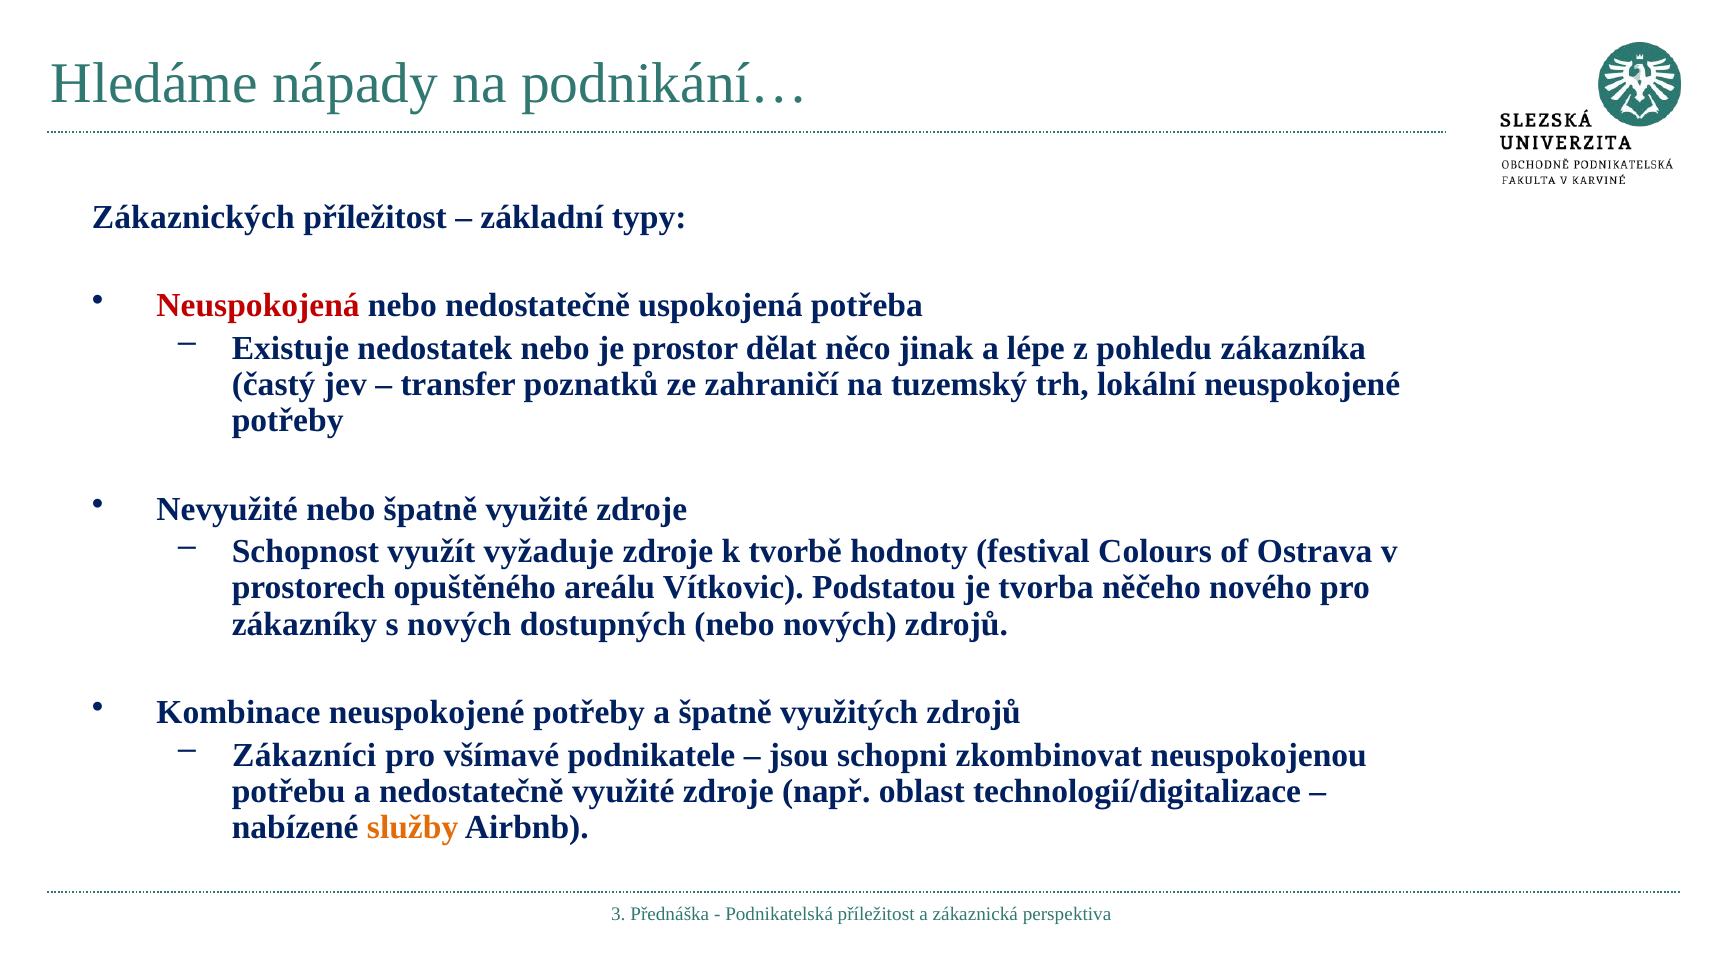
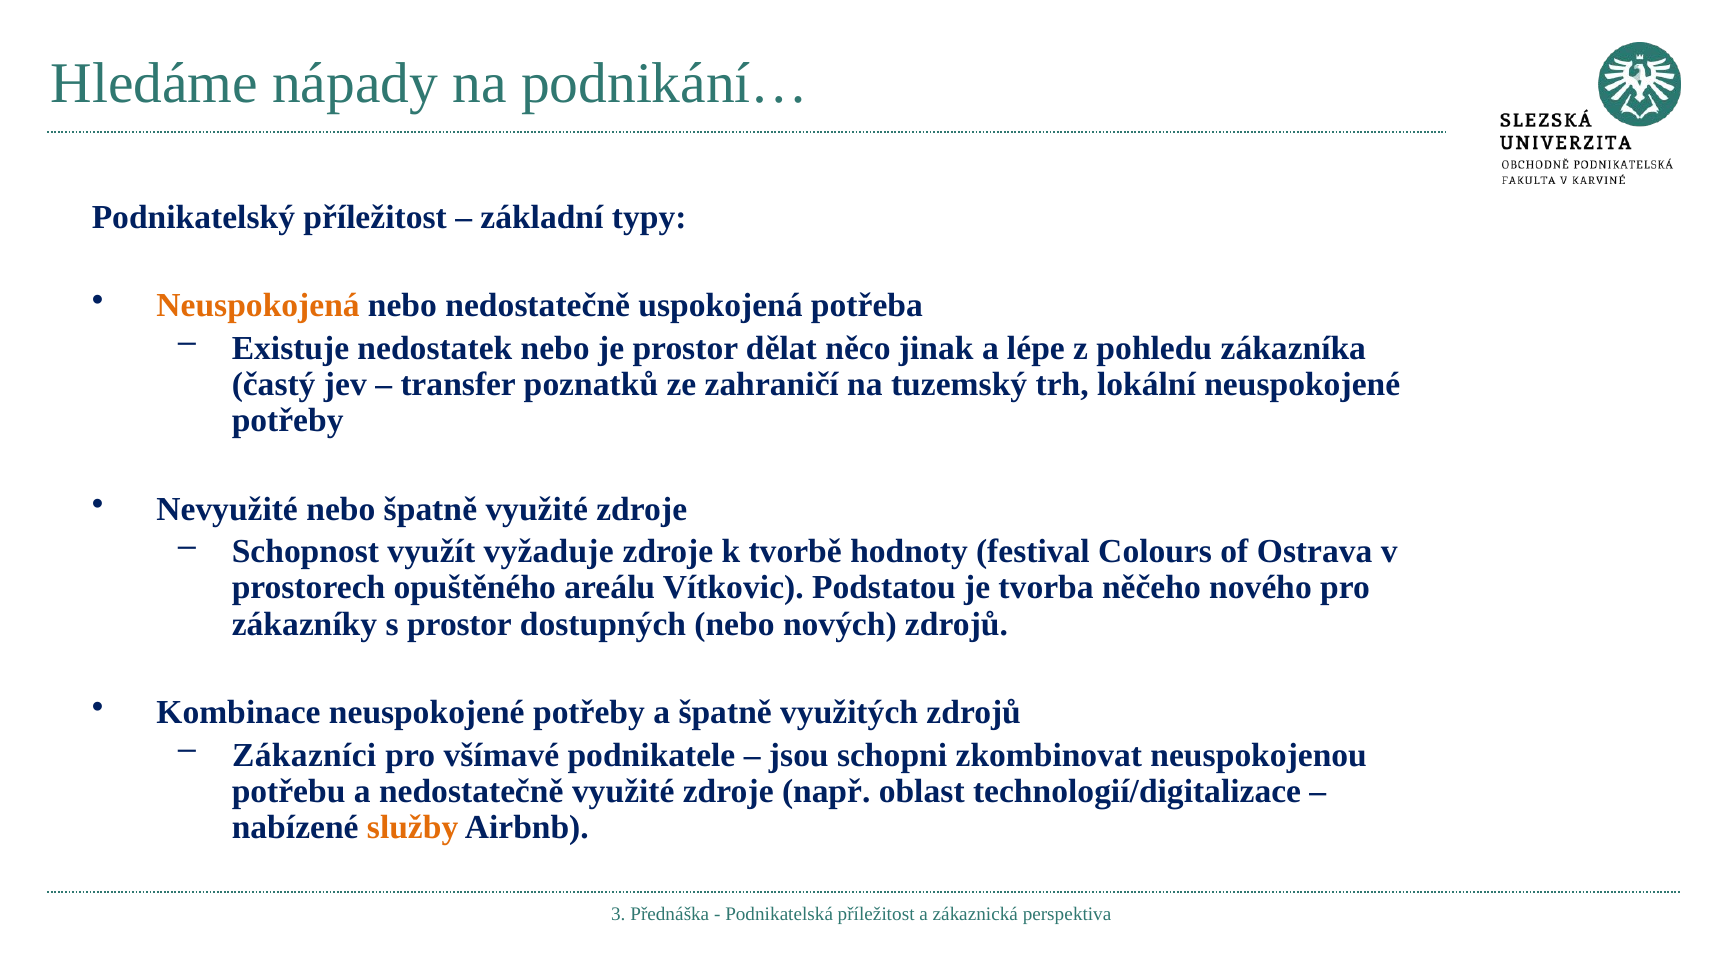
Zákaznických: Zákaznických -> Podnikatelský (193, 217)
Neuspokojená colour: red -> orange (258, 306)
s nových: nových -> prostor (459, 624)
